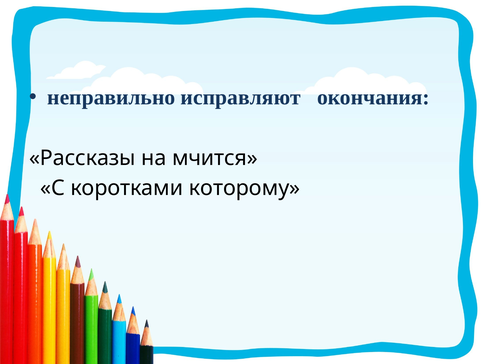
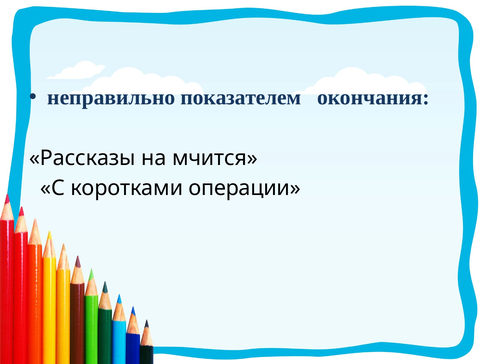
исправляют: исправляют -> показателем (241, 97)
которому: которому -> операции (245, 188)
